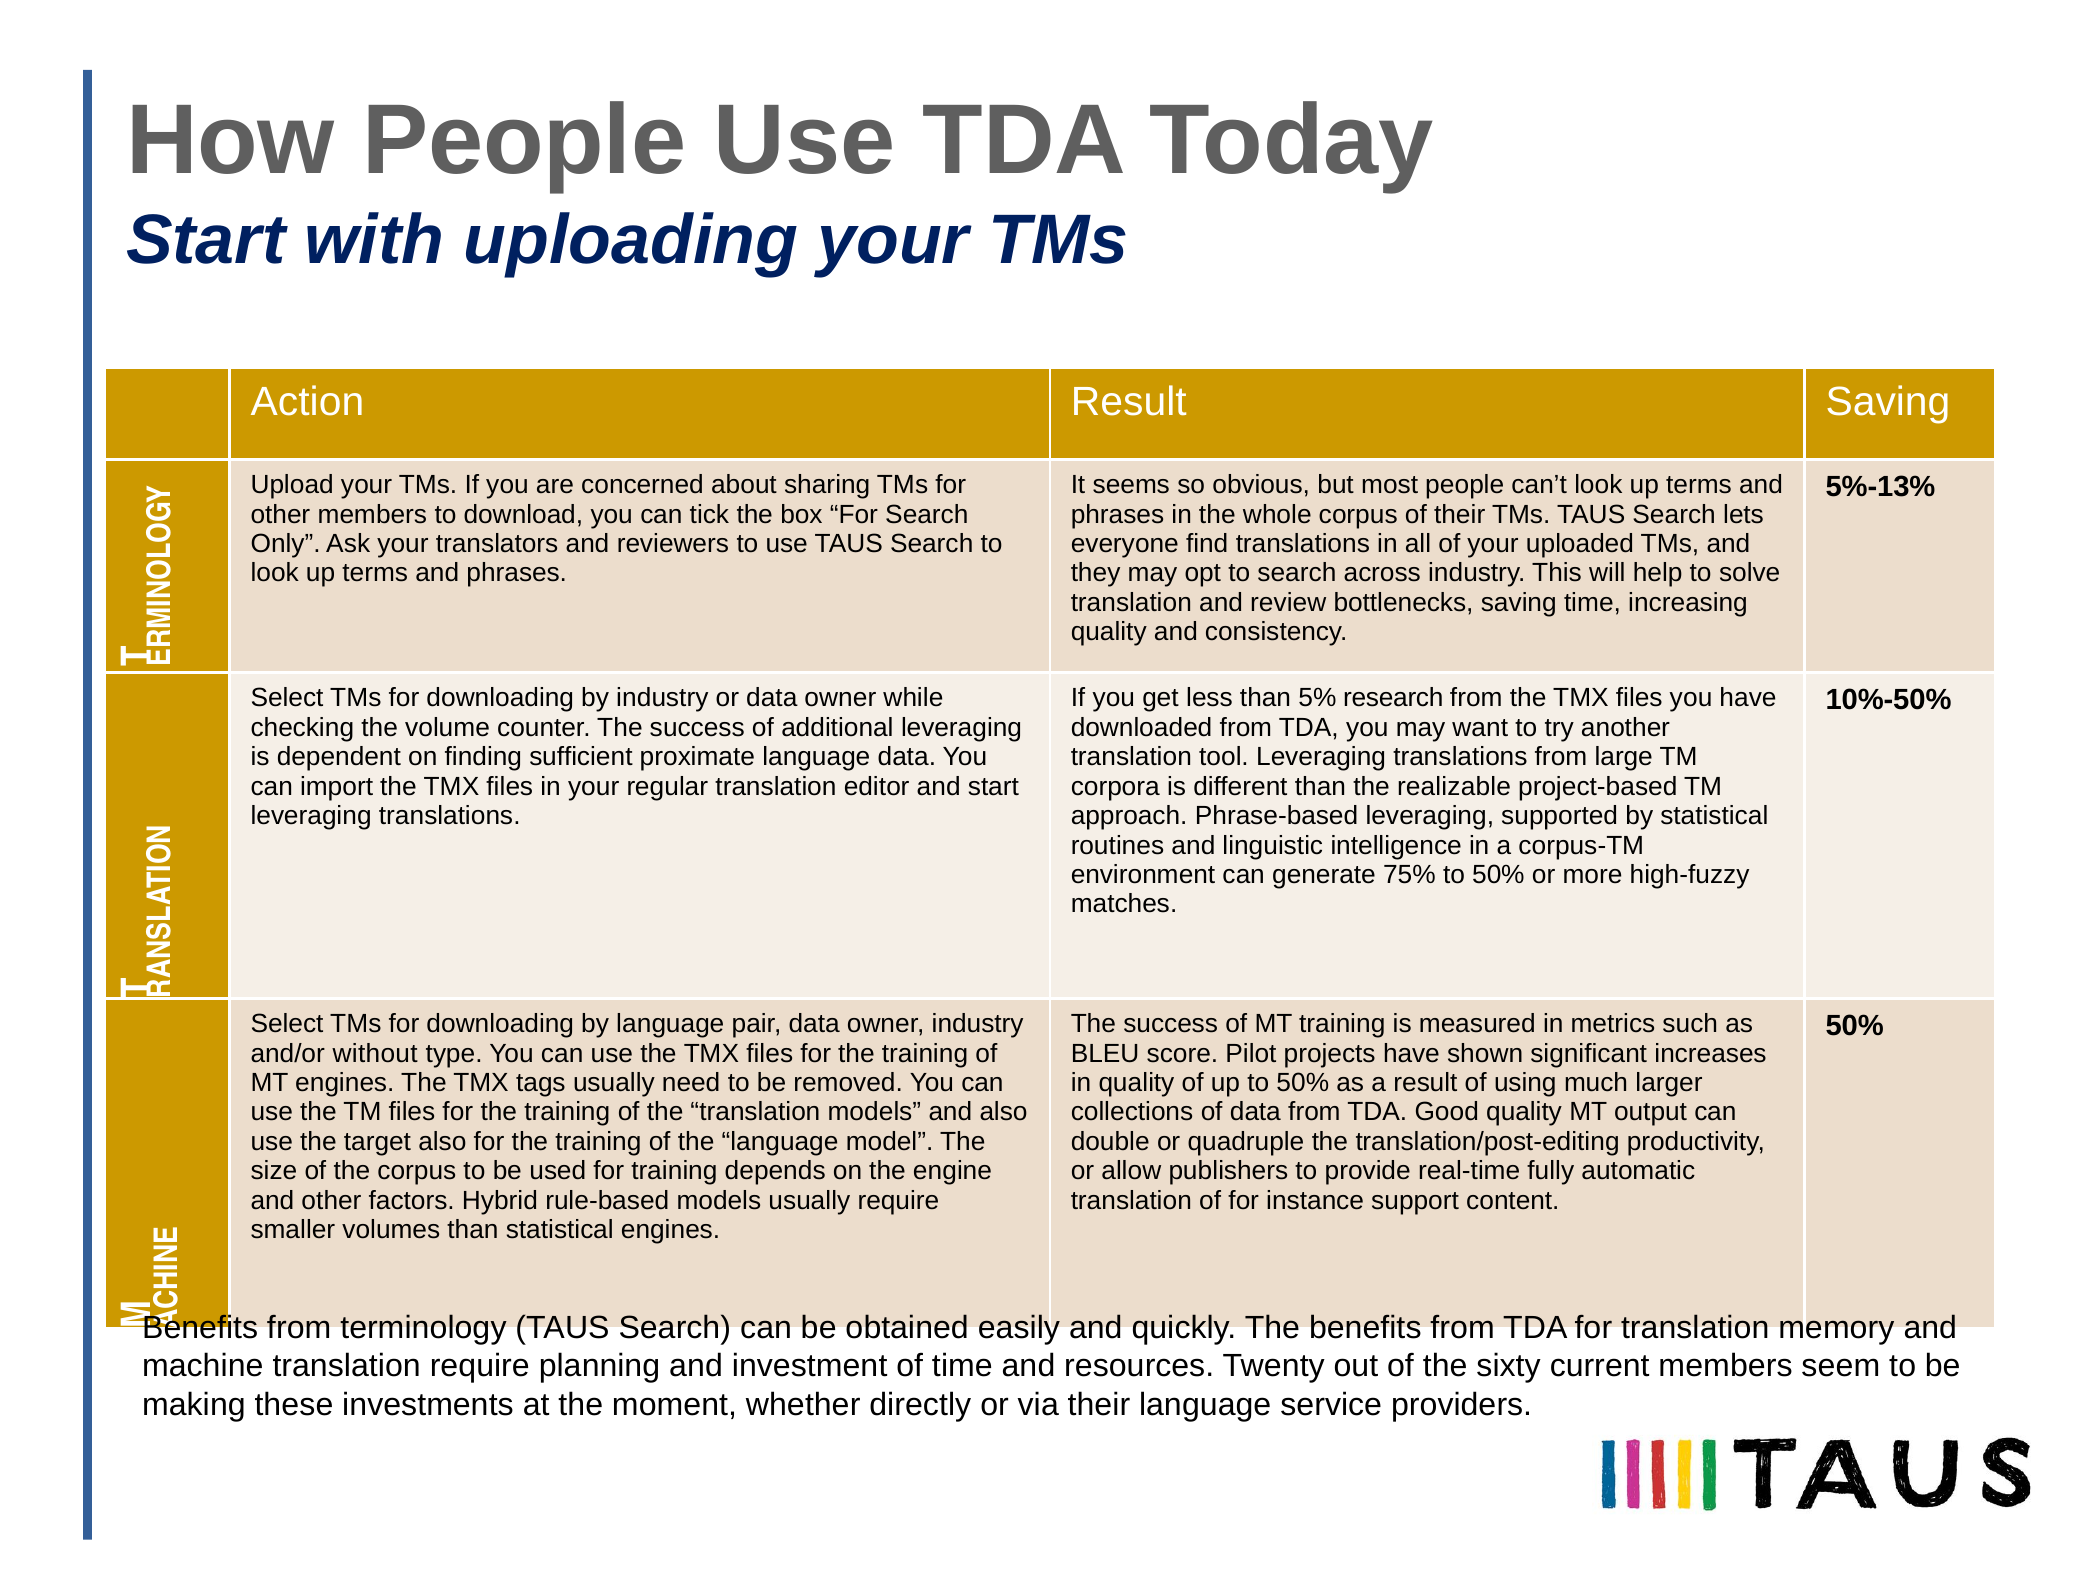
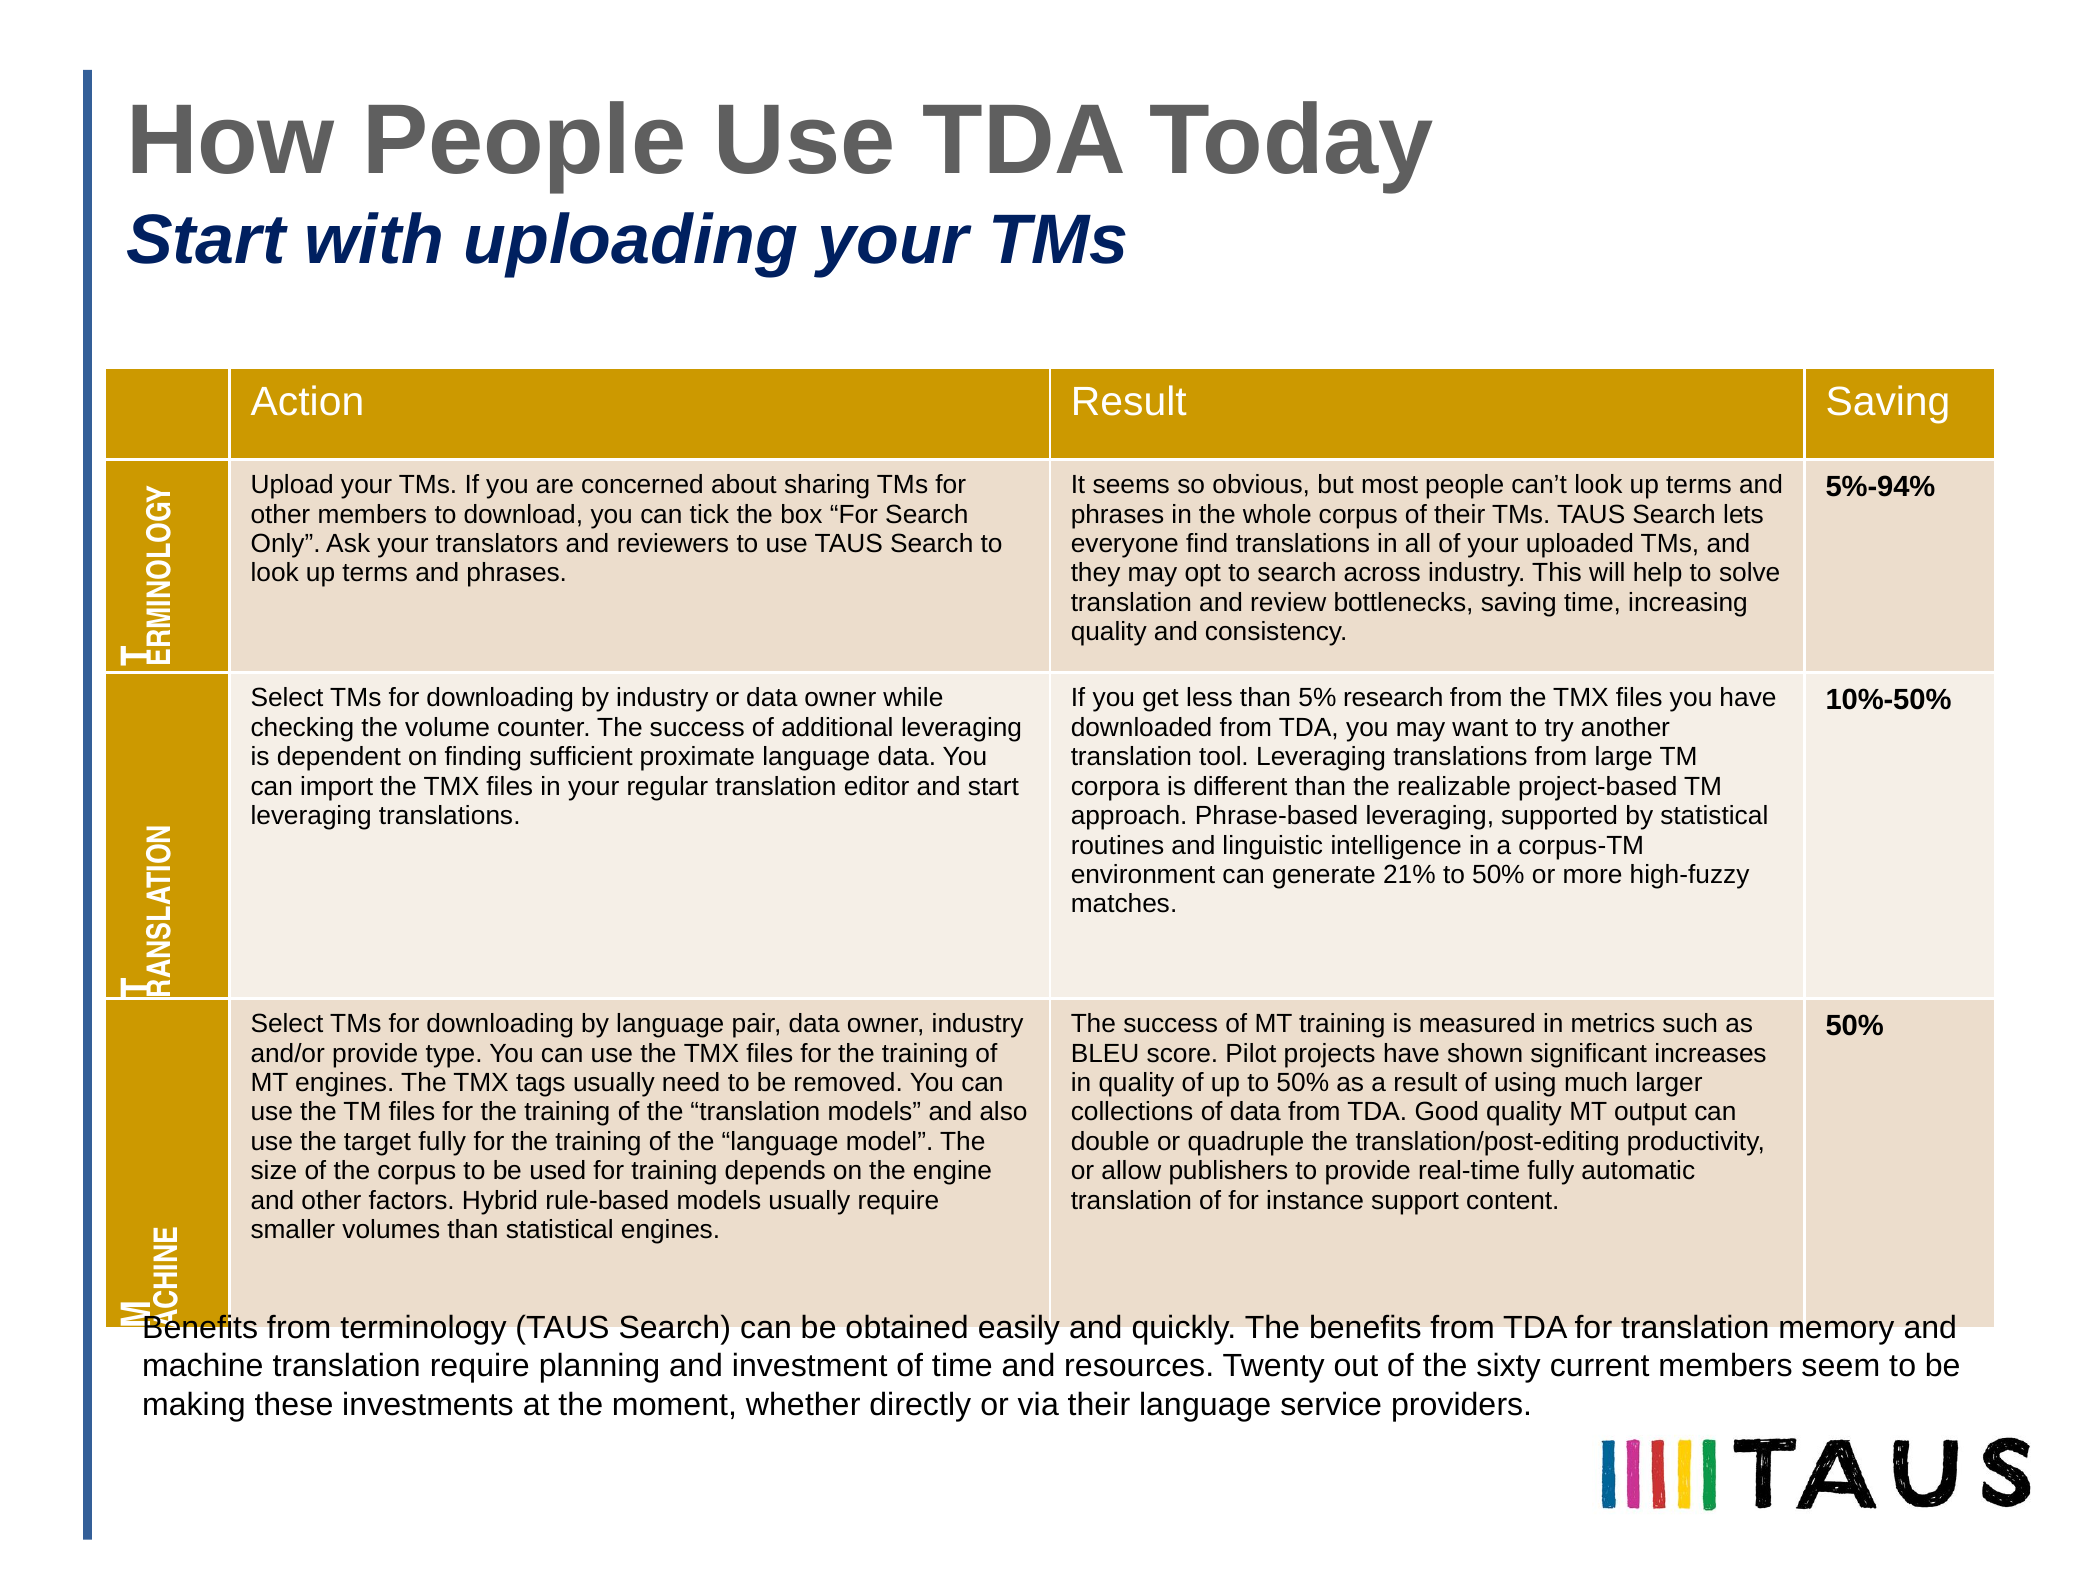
5%-13%: 5%-13% -> 5%-94% (1880, 487)
75%: 75% -> 21% (1409, 875)
and/or without: without -> provide (375, 1053)
target also: also -> fully (442, 1142)
